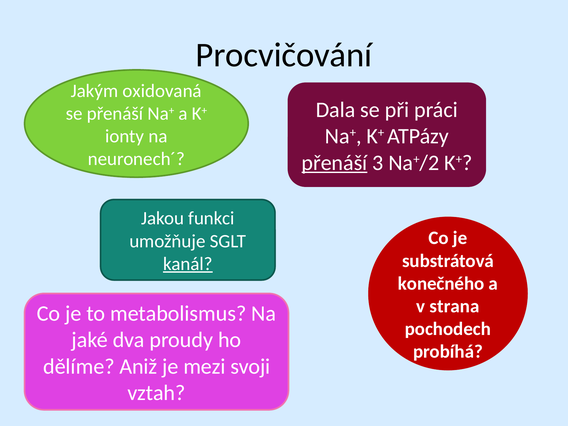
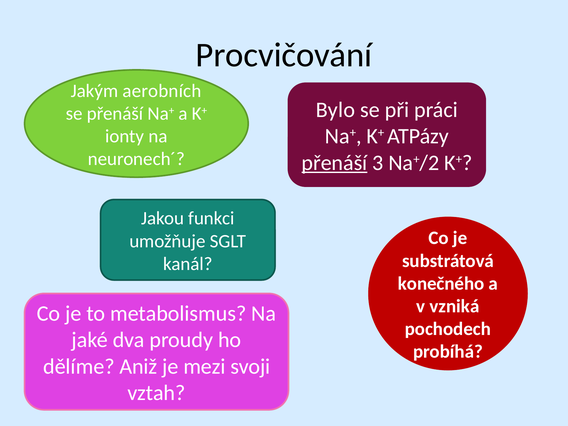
oxidovaná: oxidovaná -> aerobních (162, 91)
Dala: Dala -> Bylo (335, 110)
kanál underline: present -> none (188, 264)
strana: strana -> vzniká (454, 306)
